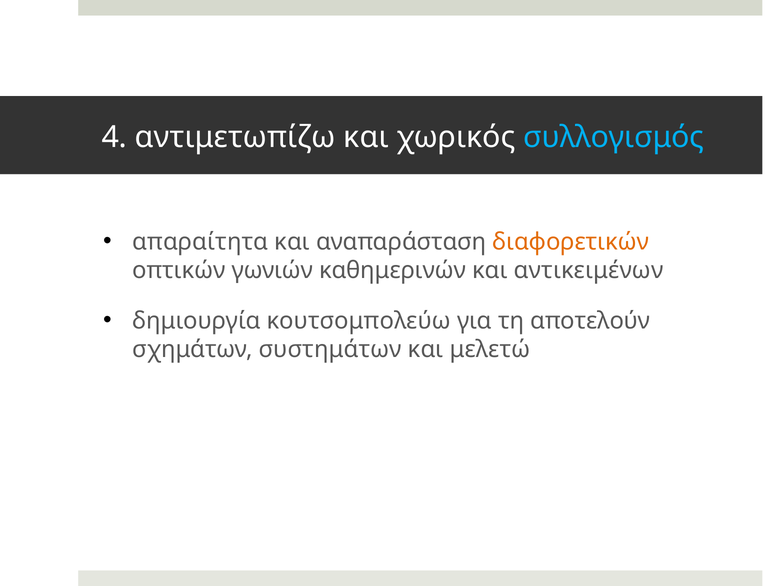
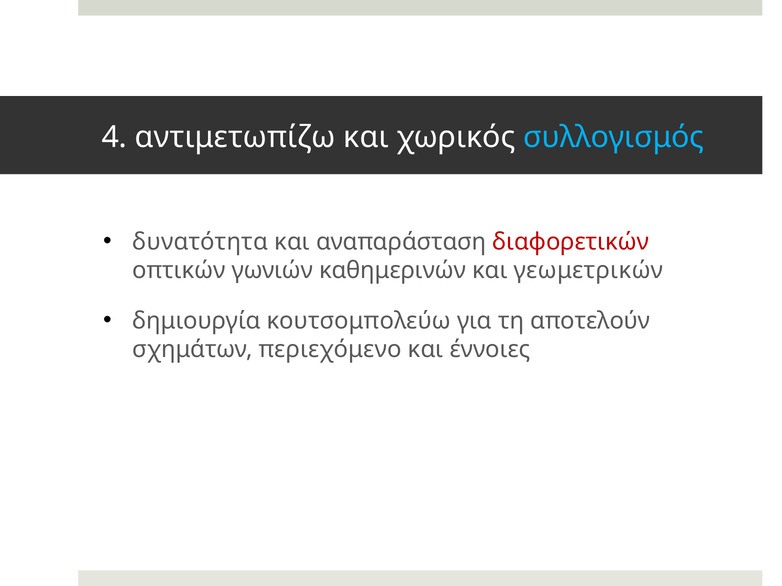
απαραίτητα: απαραίτητα -> δυνατότητα (200, 242)
διαφορετικών colour: orange -> red (571, 242)
αντικειμένων: αντικειμένων -> γεωμετρικών (589, 271)
συστημάτων: συστημάτων -> περιεχόμενο (330, 350)
μελετώ: μελετώ -> έννοιες (490, 350)
